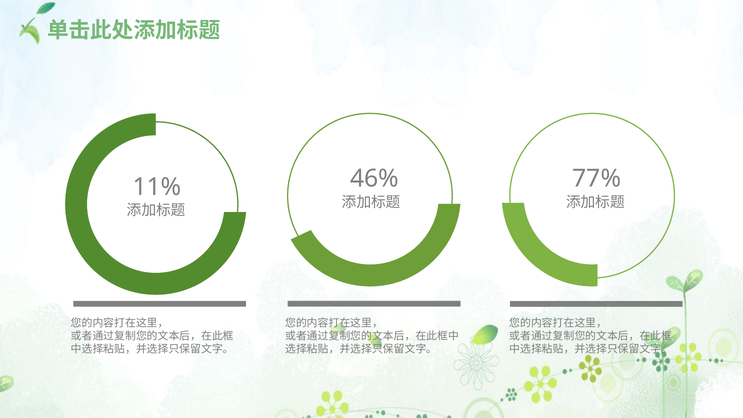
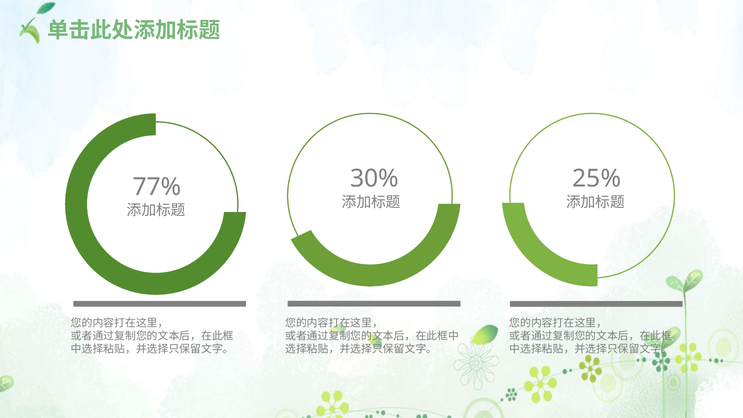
46%: 46% -> 30% (374, 179)
77%: 77% -> 25% (597, 179)
11%: 11% -> 77% (157, 187)
